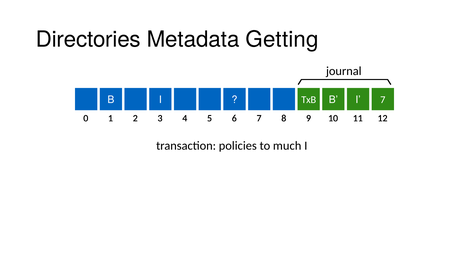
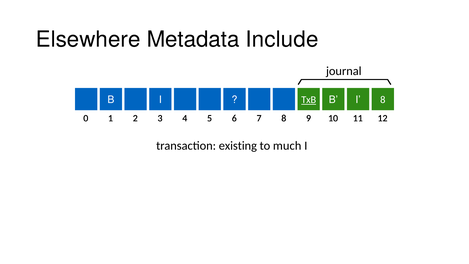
Directories: Directories -> Elsewhere (88, 39)
Getting: Getting -> Include (282, 39)
TxB underline: none -> present (309, 100)
I 7: 7 -> 8 (383, 100)
policies: policies -> existing (238, 146)
